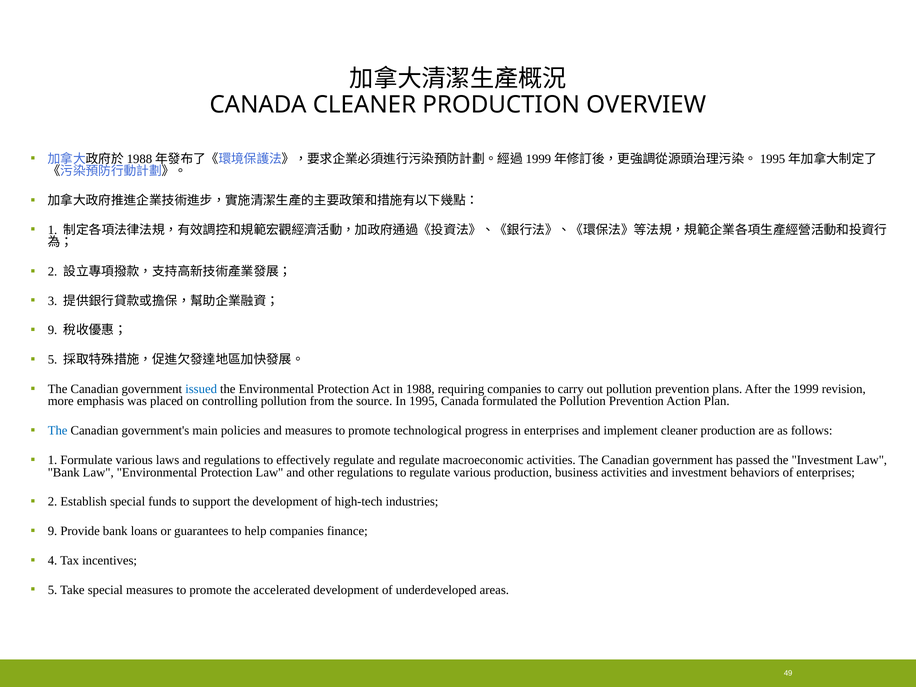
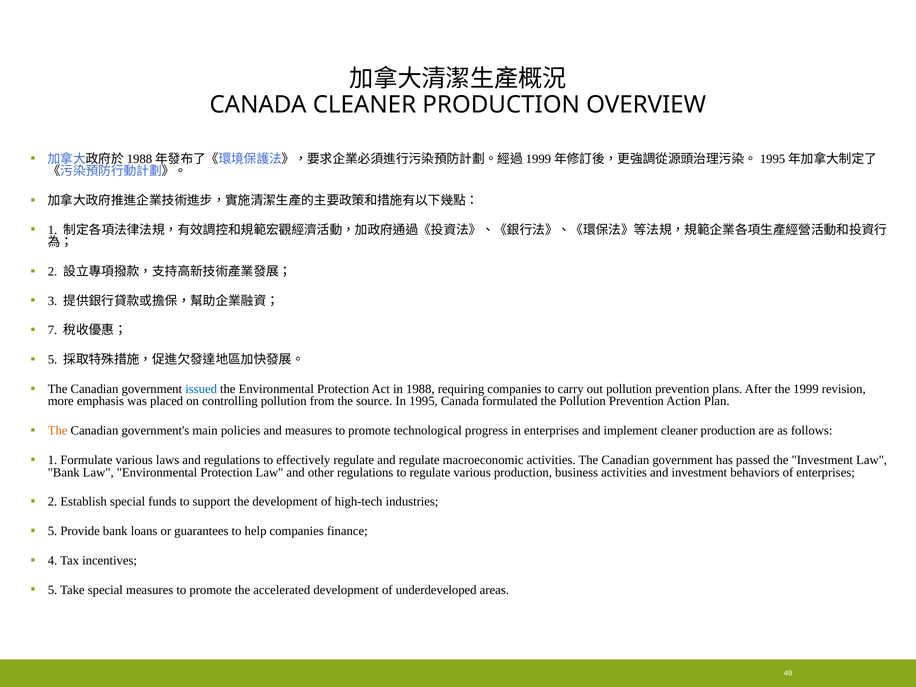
9: 9 -> 7 (53, 330)
The colour: blue -> orange (58, 431)
9: 9 -> 5 (53, 531)
